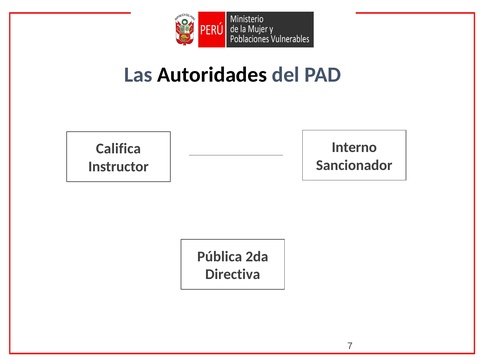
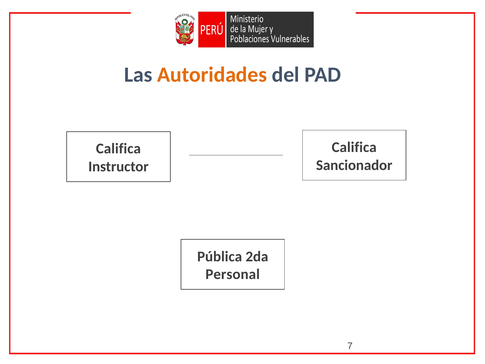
Autoridades colour: black -> orange (212, 75)
Interno: Interno -> Califica (354, 147)
Directiva: Directiva -> Personal (233, 274)
